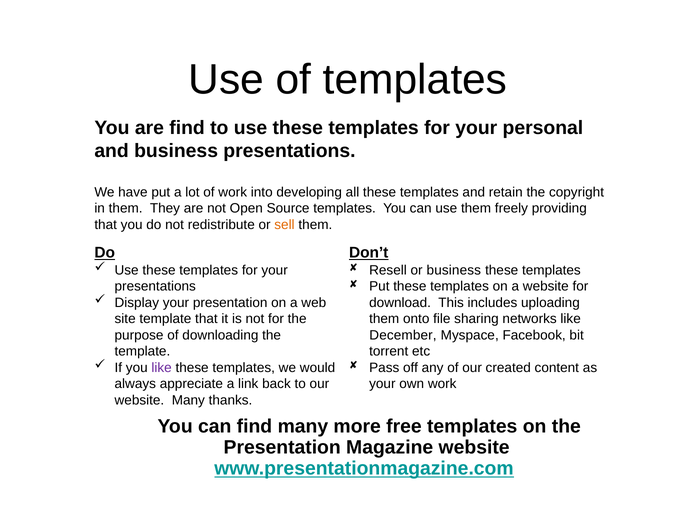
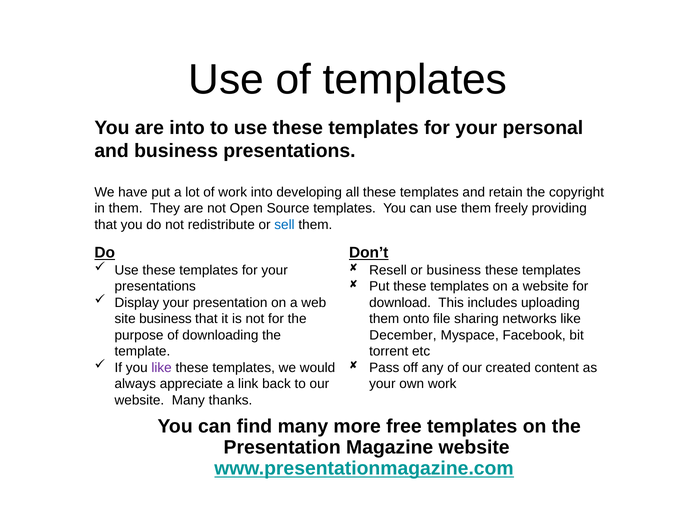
are find: find -> into (187, 128)
sell colour: orange -> blue (284, 225)
site template: template -> business (165, 319)
